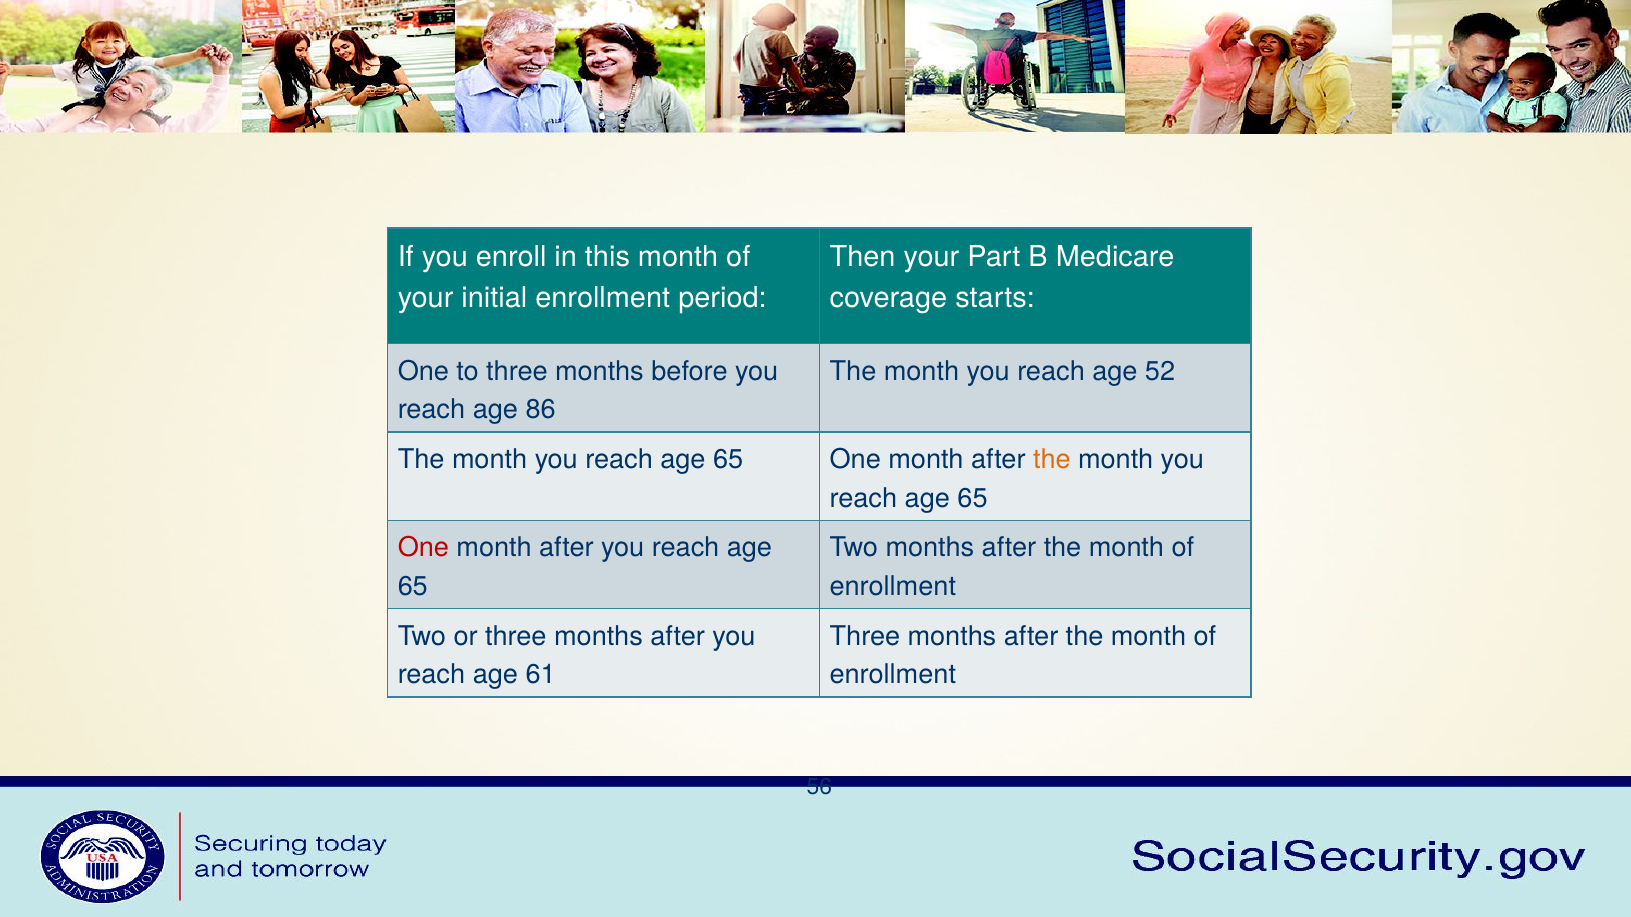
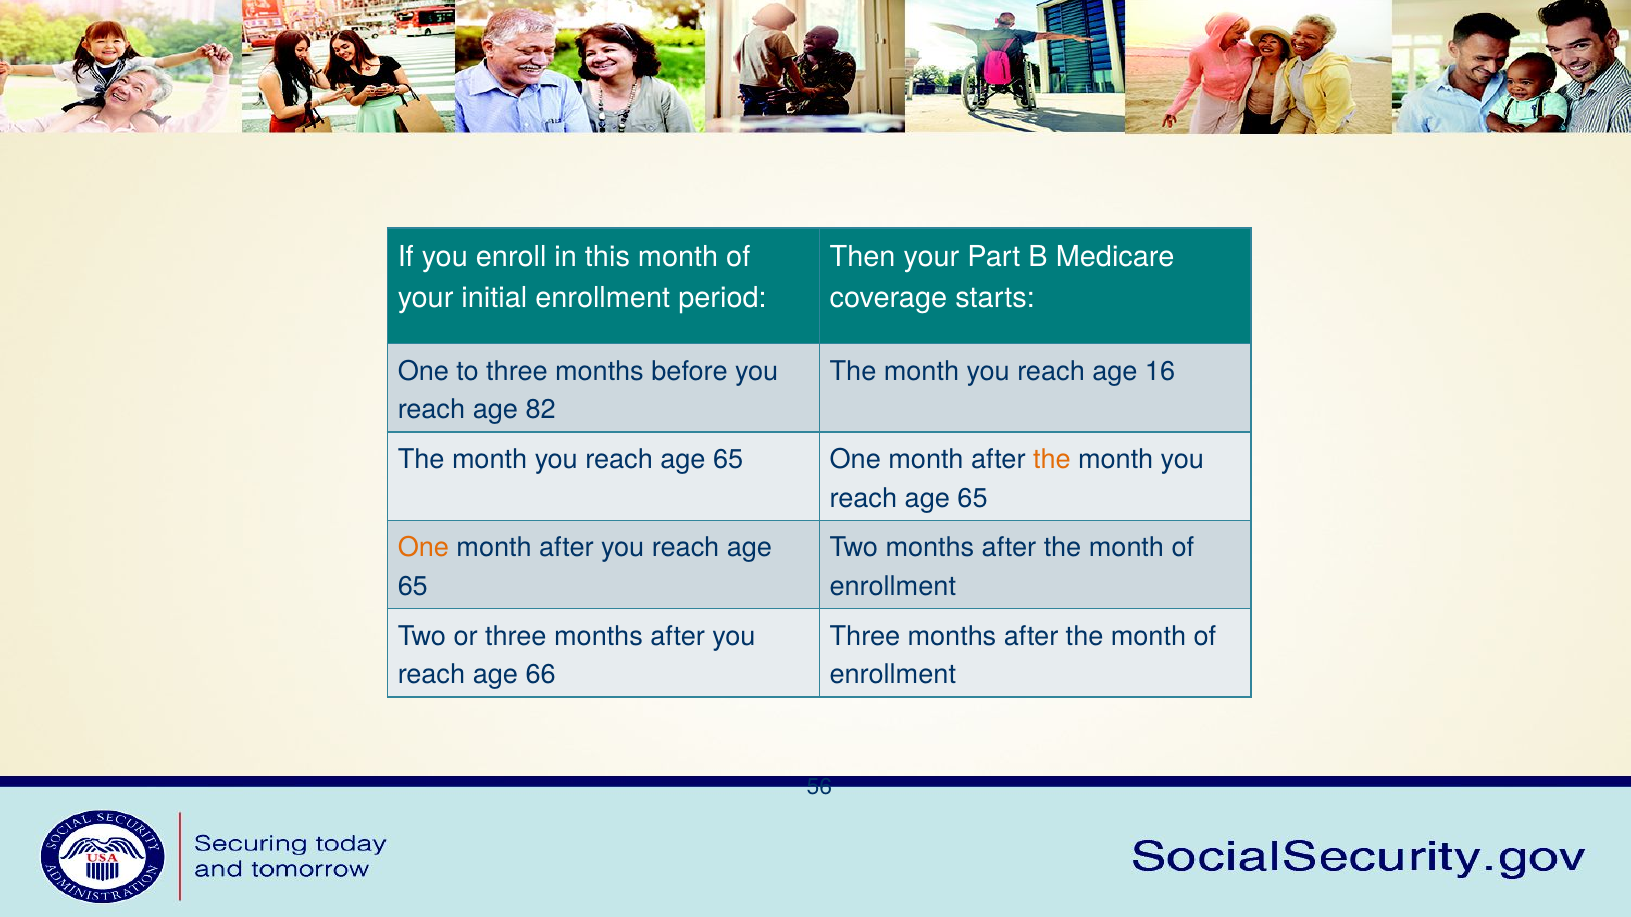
52: 52 -> 16 (1160, 371)
86: 86 -> 82 (541, 410)
One colour: red -> orange (423, 548)
61: 61 -> 66 (541, 675)
